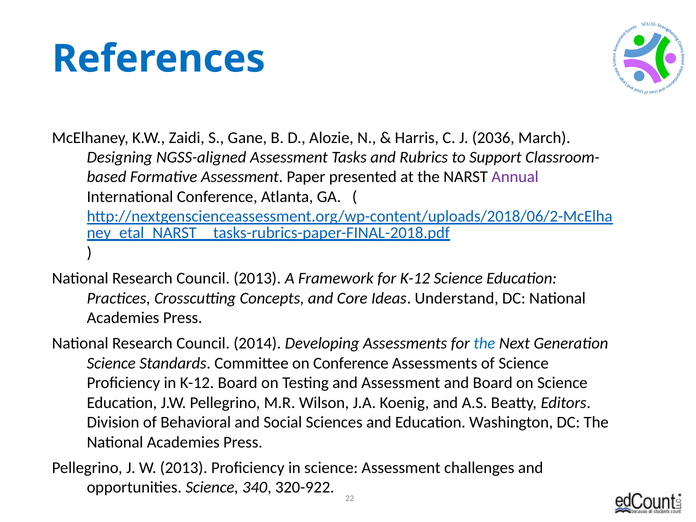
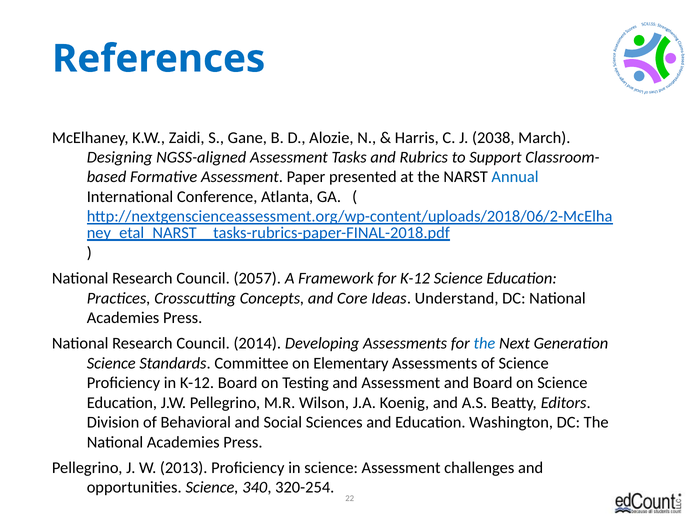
2036: 2036 -> 2038 (493, 138)
Annual colour: purple -> blue (515, 177)
Council 2013: 2013 -> 2057 (257, 279)
on Conference: Conference -> Elementary (351, 363)
320-922: 320-922 -> 320-254 (305, 487)
